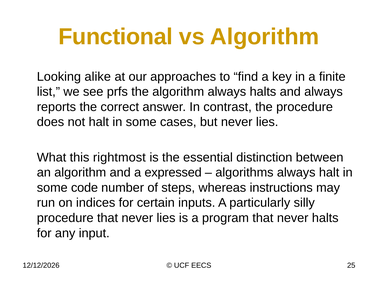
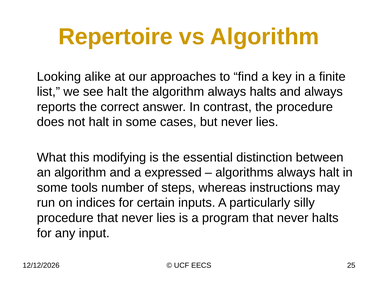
Functional: Functional -> Repertoire (116, 37)
see prfs: prfs -> halt (117, 92)
rightmost: rightmost -> modifying (119, 157)
code: code -> tools (84, 187)
